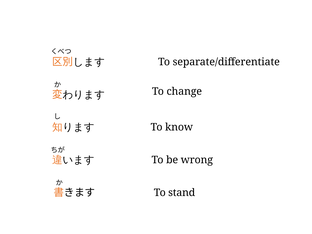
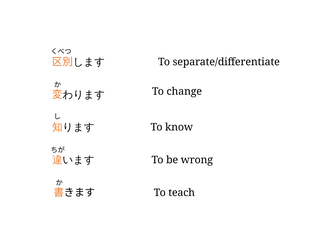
stand: stand -> teach (182, 193)
